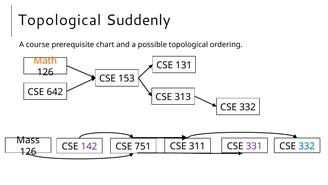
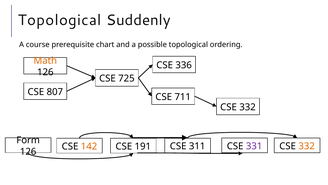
131: 131 -> 336 (184, 65)
153: 153 -> 725 (126, 78)
642: 642 -> 807 (55, 92)
313: 313 -> 711 (183, 97)
Mass: Mass -> Form (28, 140)
142 colour: purple -> orange (89, 146)
751: 751 -> 191 (143, 146)
332 colour: blue -> orange (307, 146)
